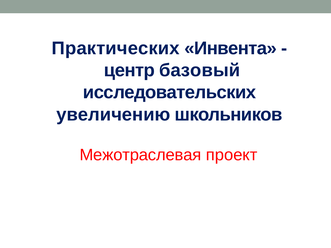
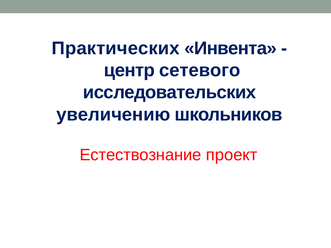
базовый: базовый -> сетевого (200, 70)
Межотраслевая: Межотраслевая -> Естествознание (141, 155)
